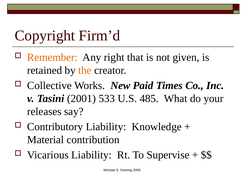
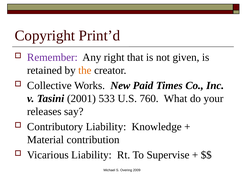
Firm’d: Firm’d -> Print’d (99, 36)
Remember colour: orange -> purple (52, 57)
485: 485 -> 760 (149, 99)
